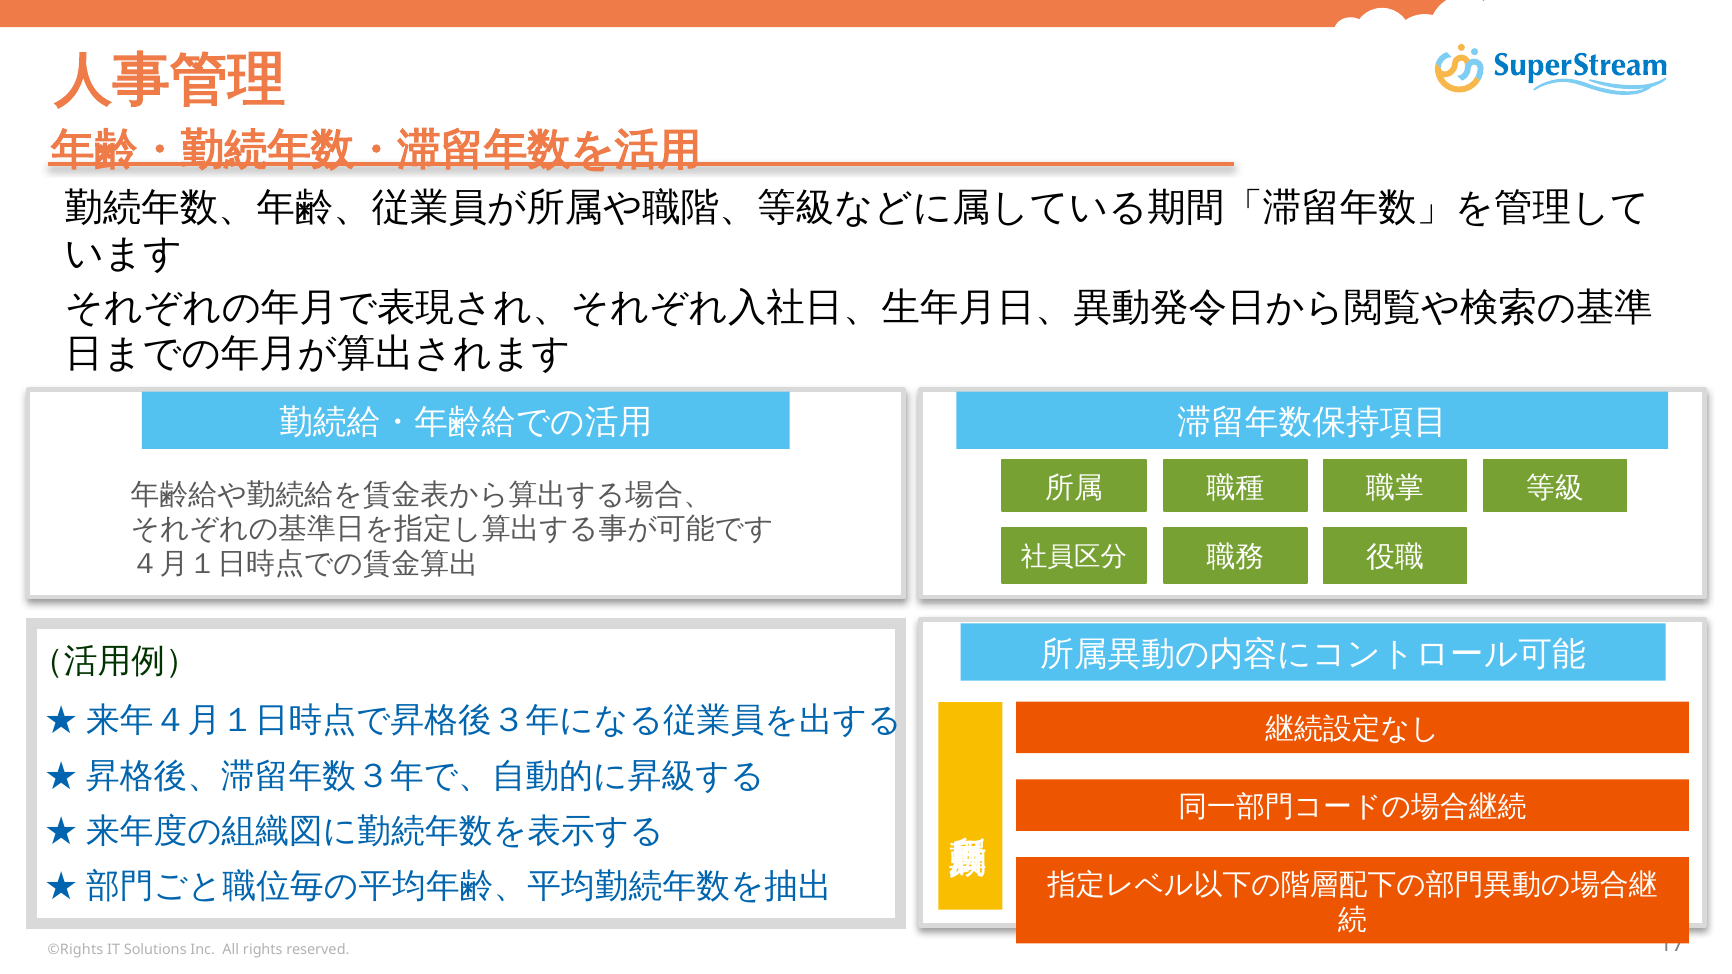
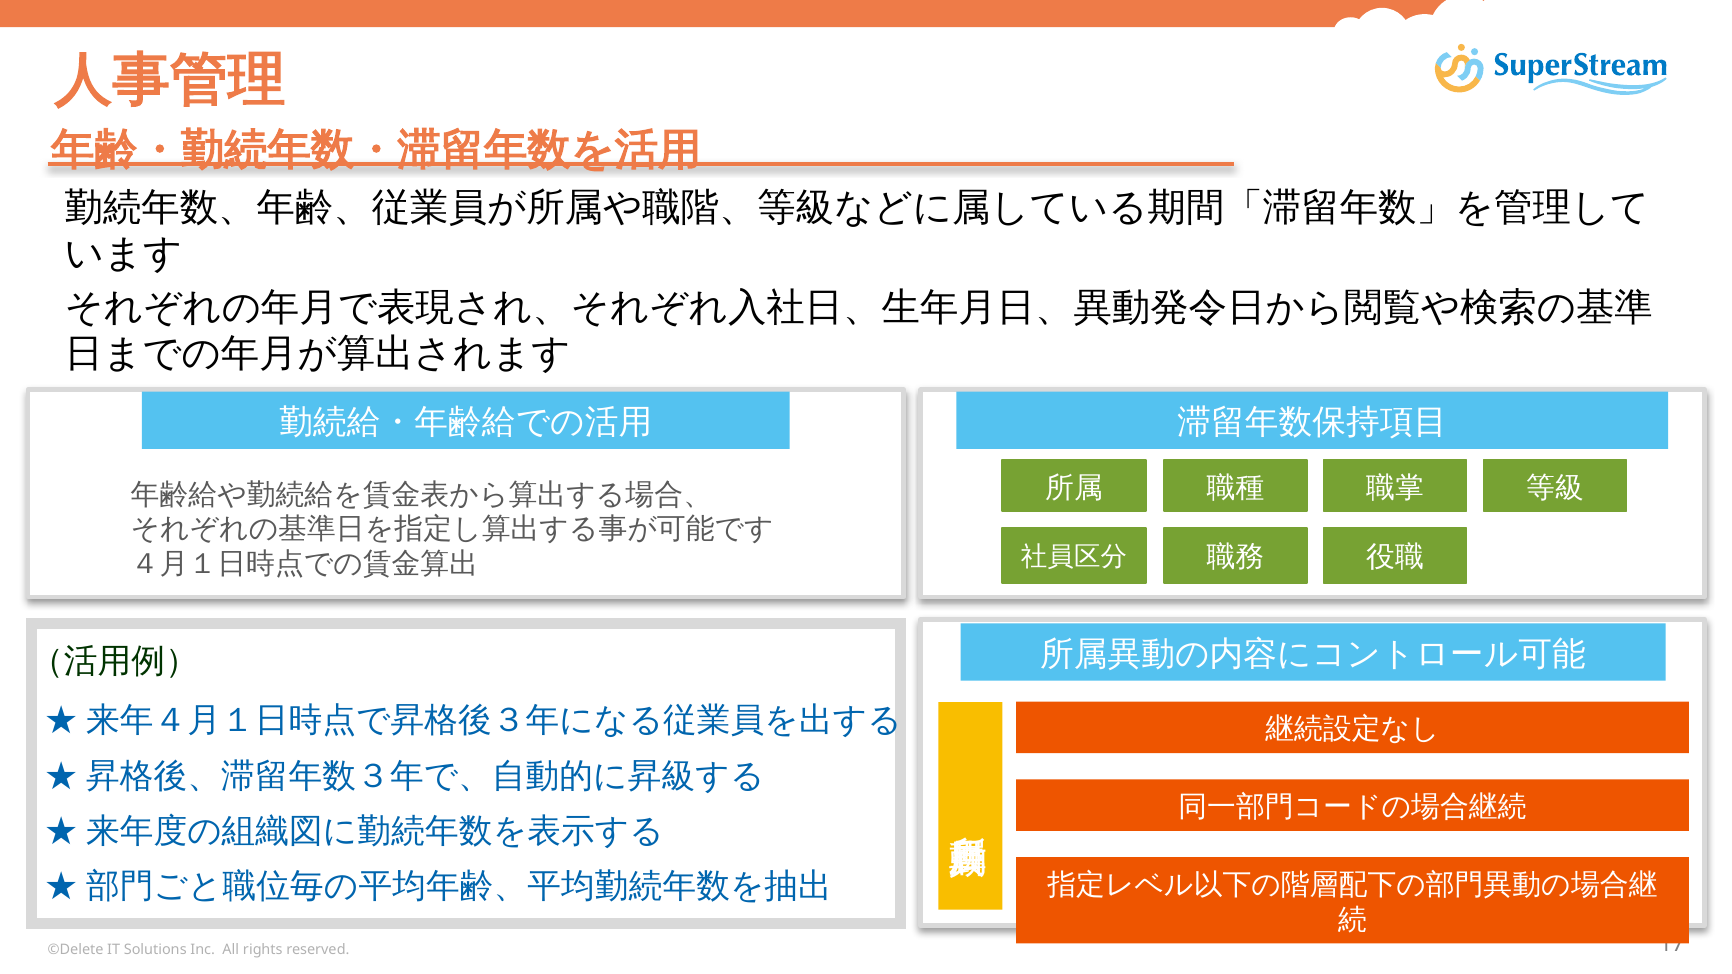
©Rights: ©Rights -> ©Delete (76, 950)
